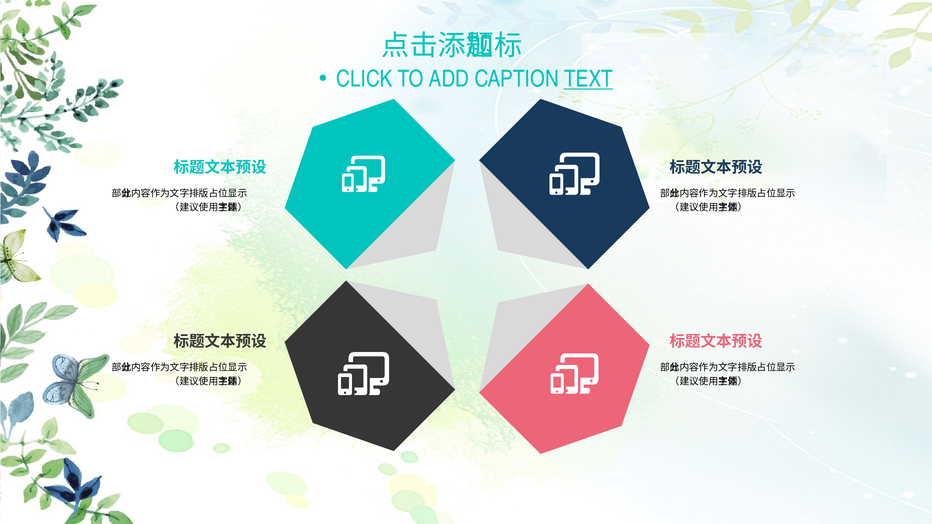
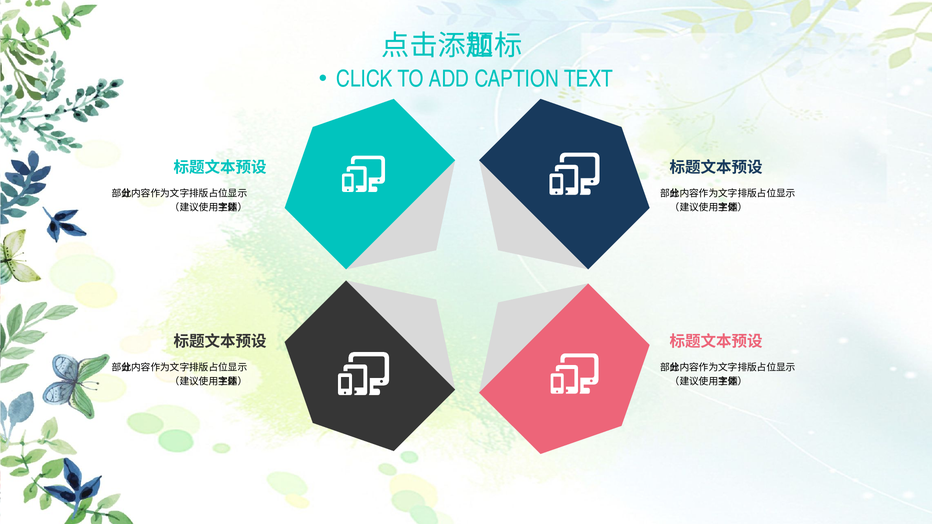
TEXT underline: present -> none (589, 79)
